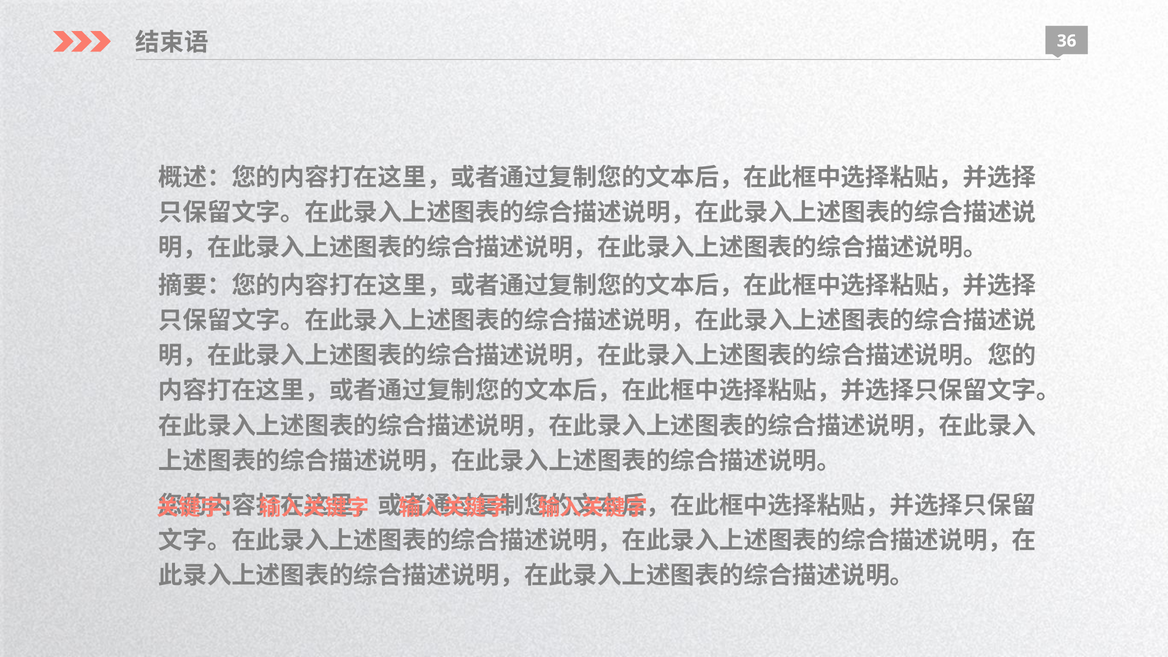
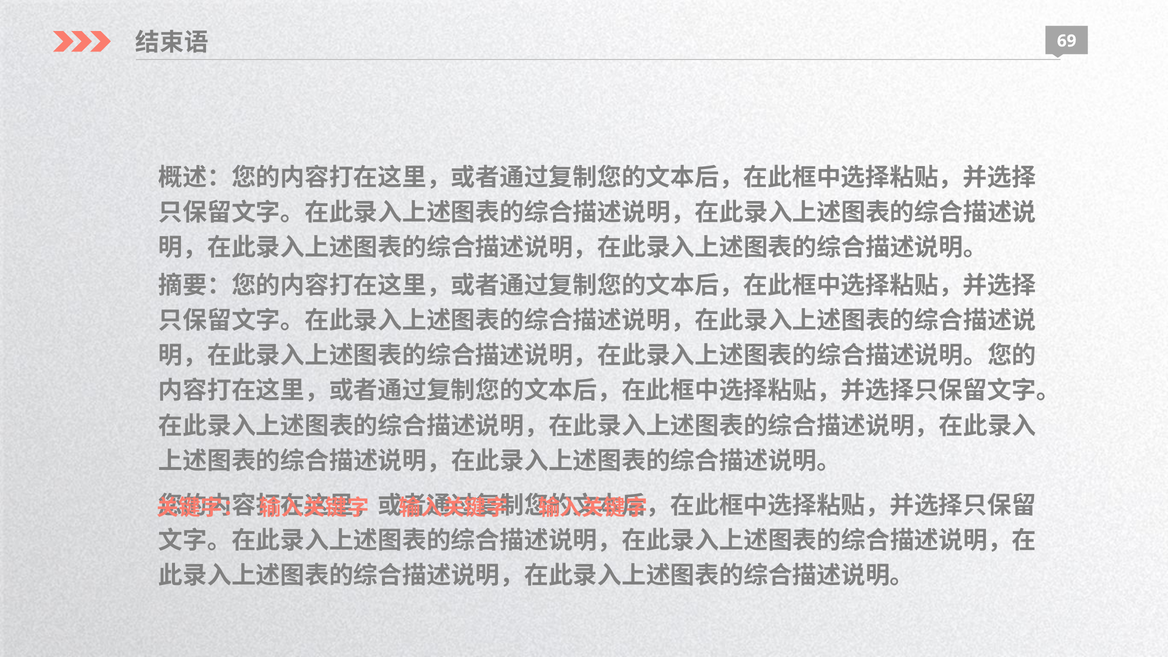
36: 36 -> 69 (1067, 41)
